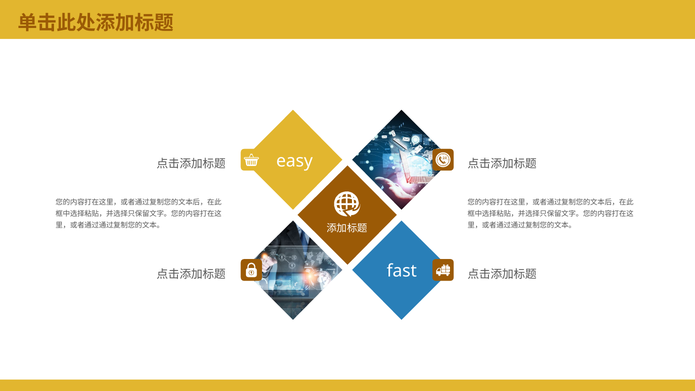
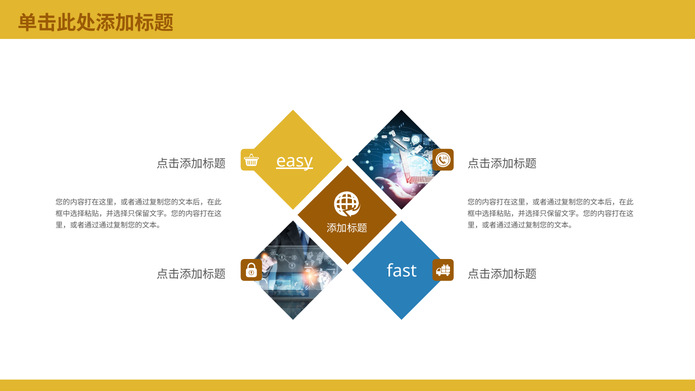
easy underline: none -> present (294, 161)
